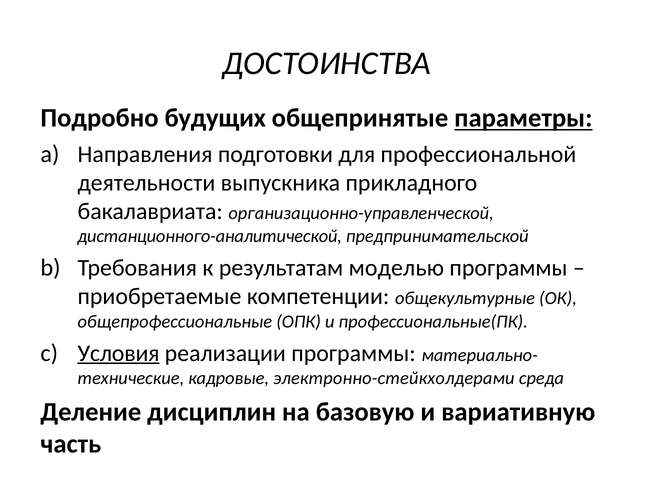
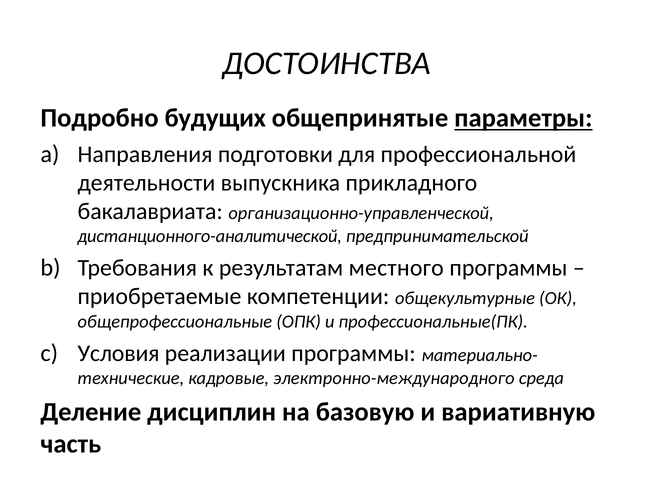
моделью: моделью -> местного (396, 268)
Условия underline: present -> none (119, 353)
электронно-стейкхолдерами: электронно-стейкхолдерами -> электронно-международного (394, 378)
